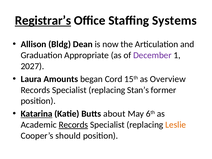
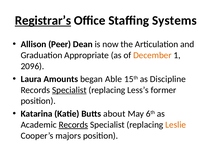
Bldg: Bldg -> Peer (60, 44)
December colour: purple -> orange (152, 55)
2027: 2027 -> 2096 (32, 66)
Cord: Cord -> Able (113, 79)
Overview: Overview -> Discipline (168, 79)
Specialist underline: none -> present (69, 90)
Stan’s: Stan’s -> Less’s (138, 90)
Katarina underline: present -> none (37, 114)
should: should -> majors (68, 136)
